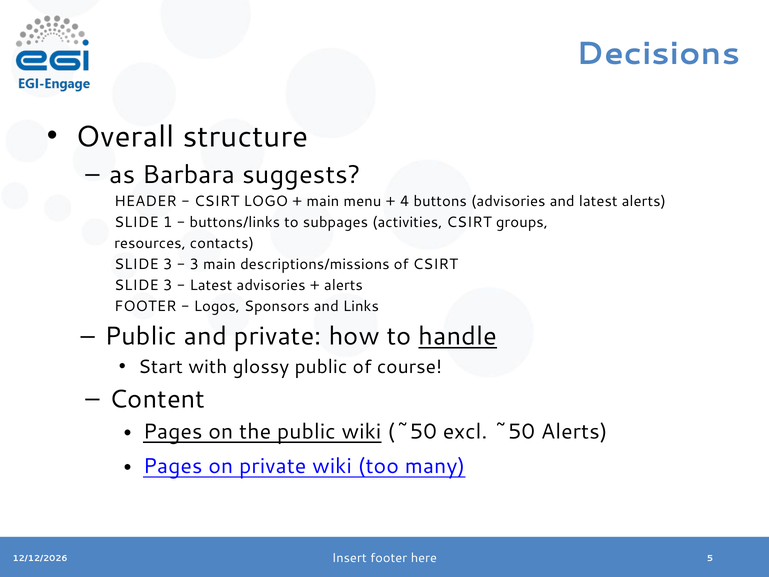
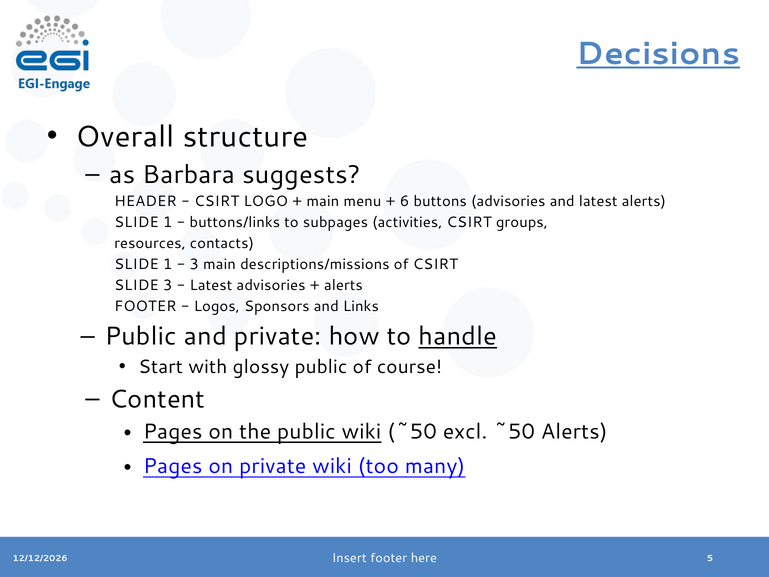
Decisions underline: none -> present (658, 54)
4: 4 -> 6 (405, 201)
3: 3 -> 1 (168, 264)
